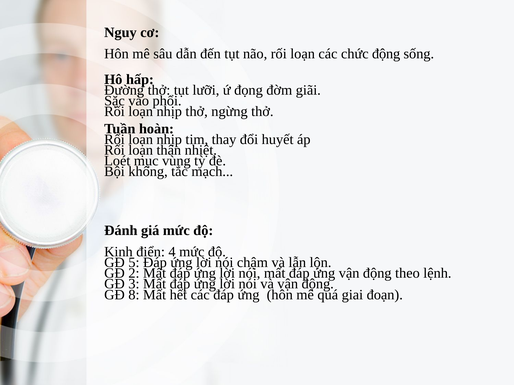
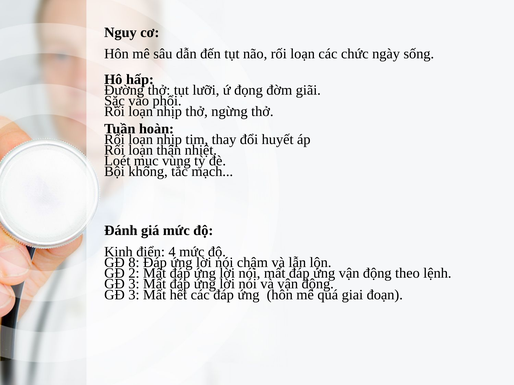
chức động: động -> ngày (386, 54)
5: 5 -> 8 (134, 263)
8: 8 -> 3 (134, 295)
